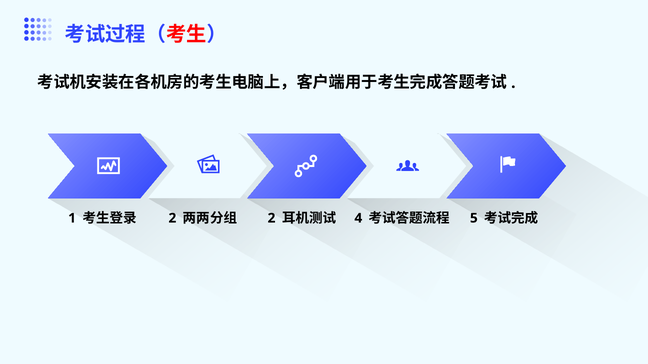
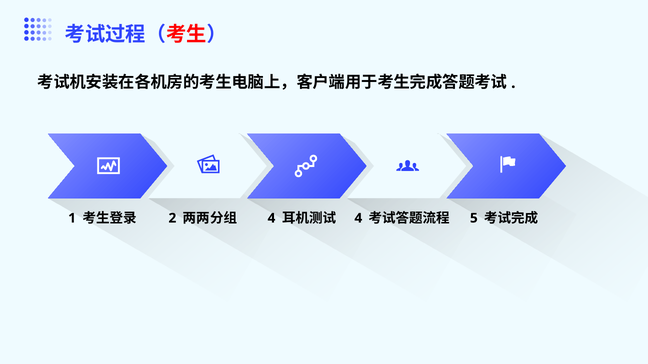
2: 2 -> 4 (271, 218)
